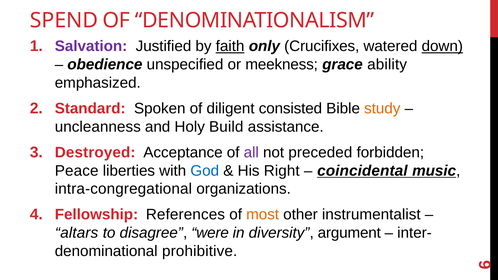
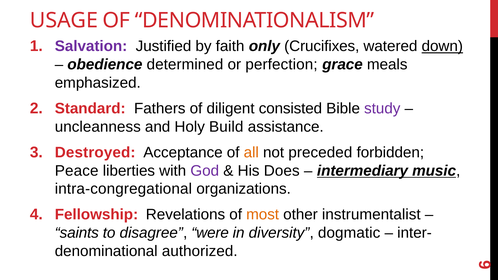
SPEND: SPEND -> USAGE (64, 21)
faith underline: present -> none (230, 46)
unspecified: unspecified -> determined (185, 65)
meekness: meekness -> perfection (281, 65)
ability: ability -> meals (387, 65)
Spoken: Spoken -> Fathers (160, 109)
study colour: orange -> purple (382, 109)
all colour: purple -> orange (251, 153)
God colour: blue -> purple (205, 171)
Right: Right -> Does (282, 171)
coincidental: coincidental -> intermediary (362, 171)
References: References -> Revelations (186, 215)
altars: altars -> saints (77, 233)
argument: argument -> dogmatic (349, 233)
prohibitive: prohibitive -> authorized (200, 251)
